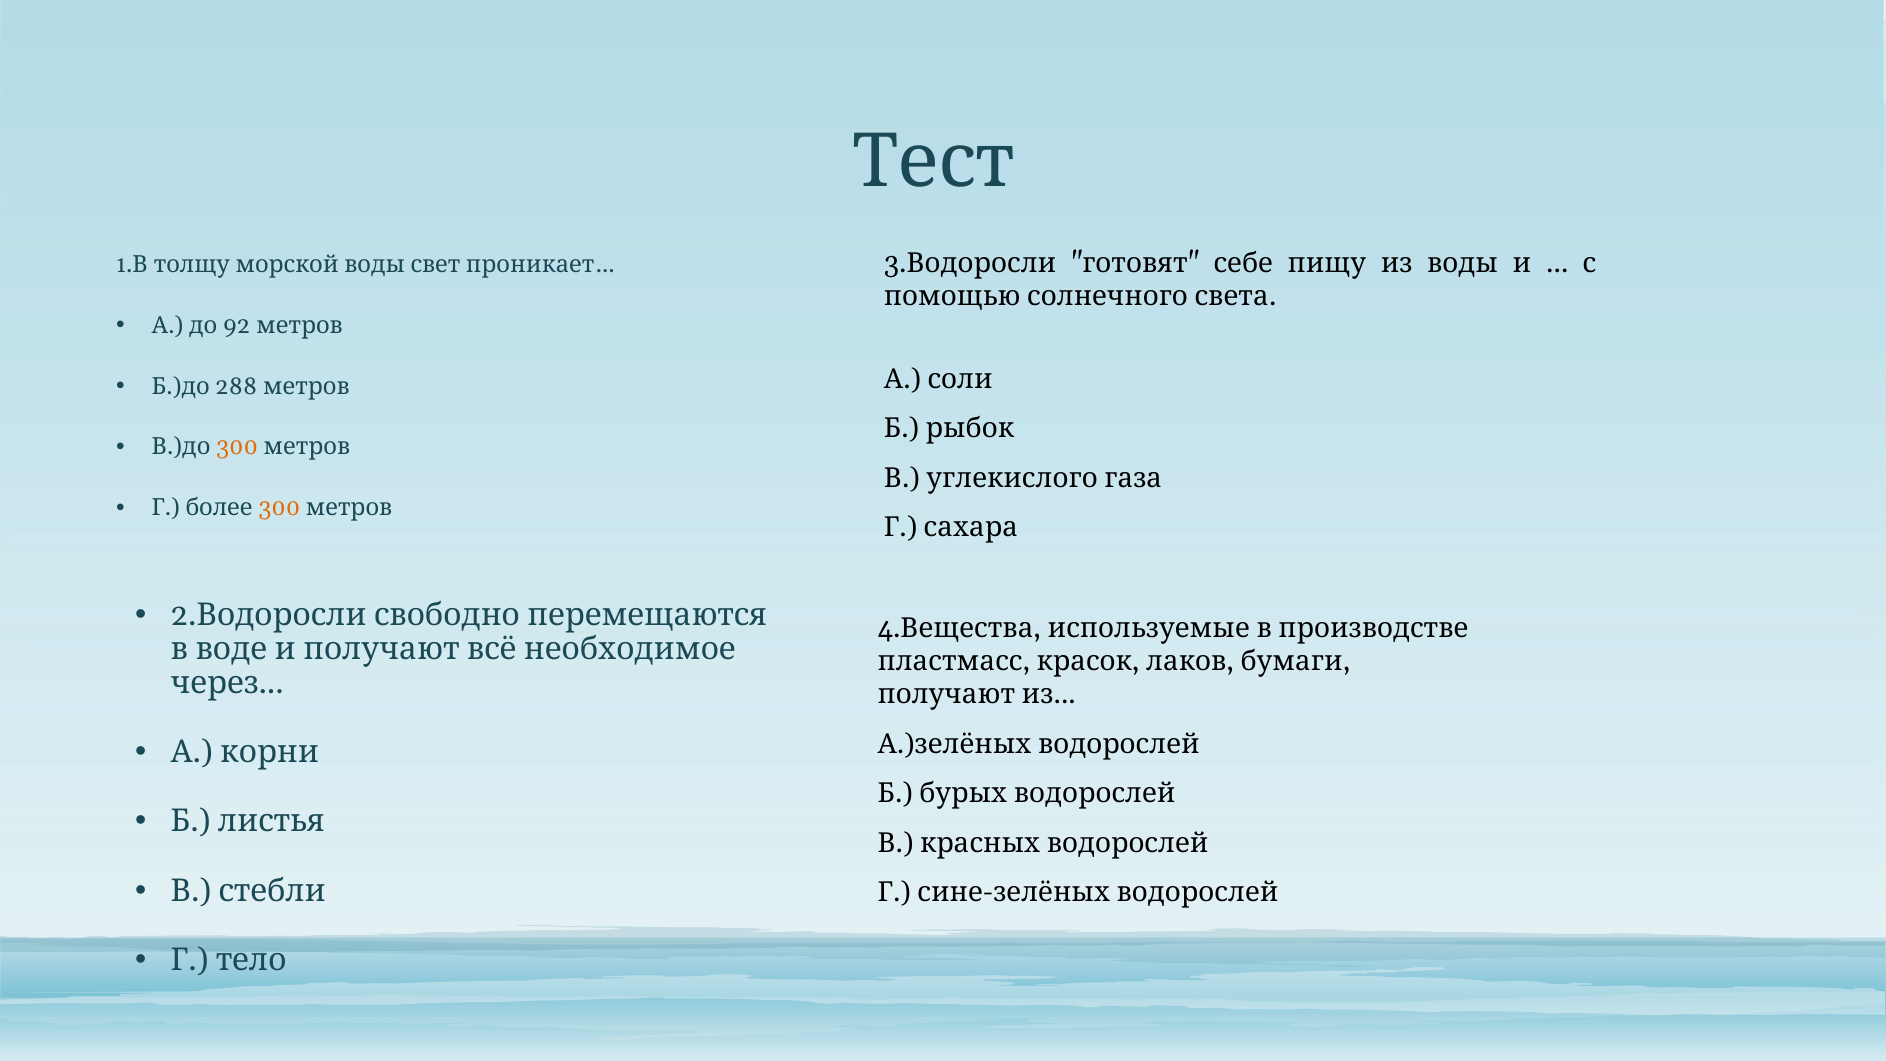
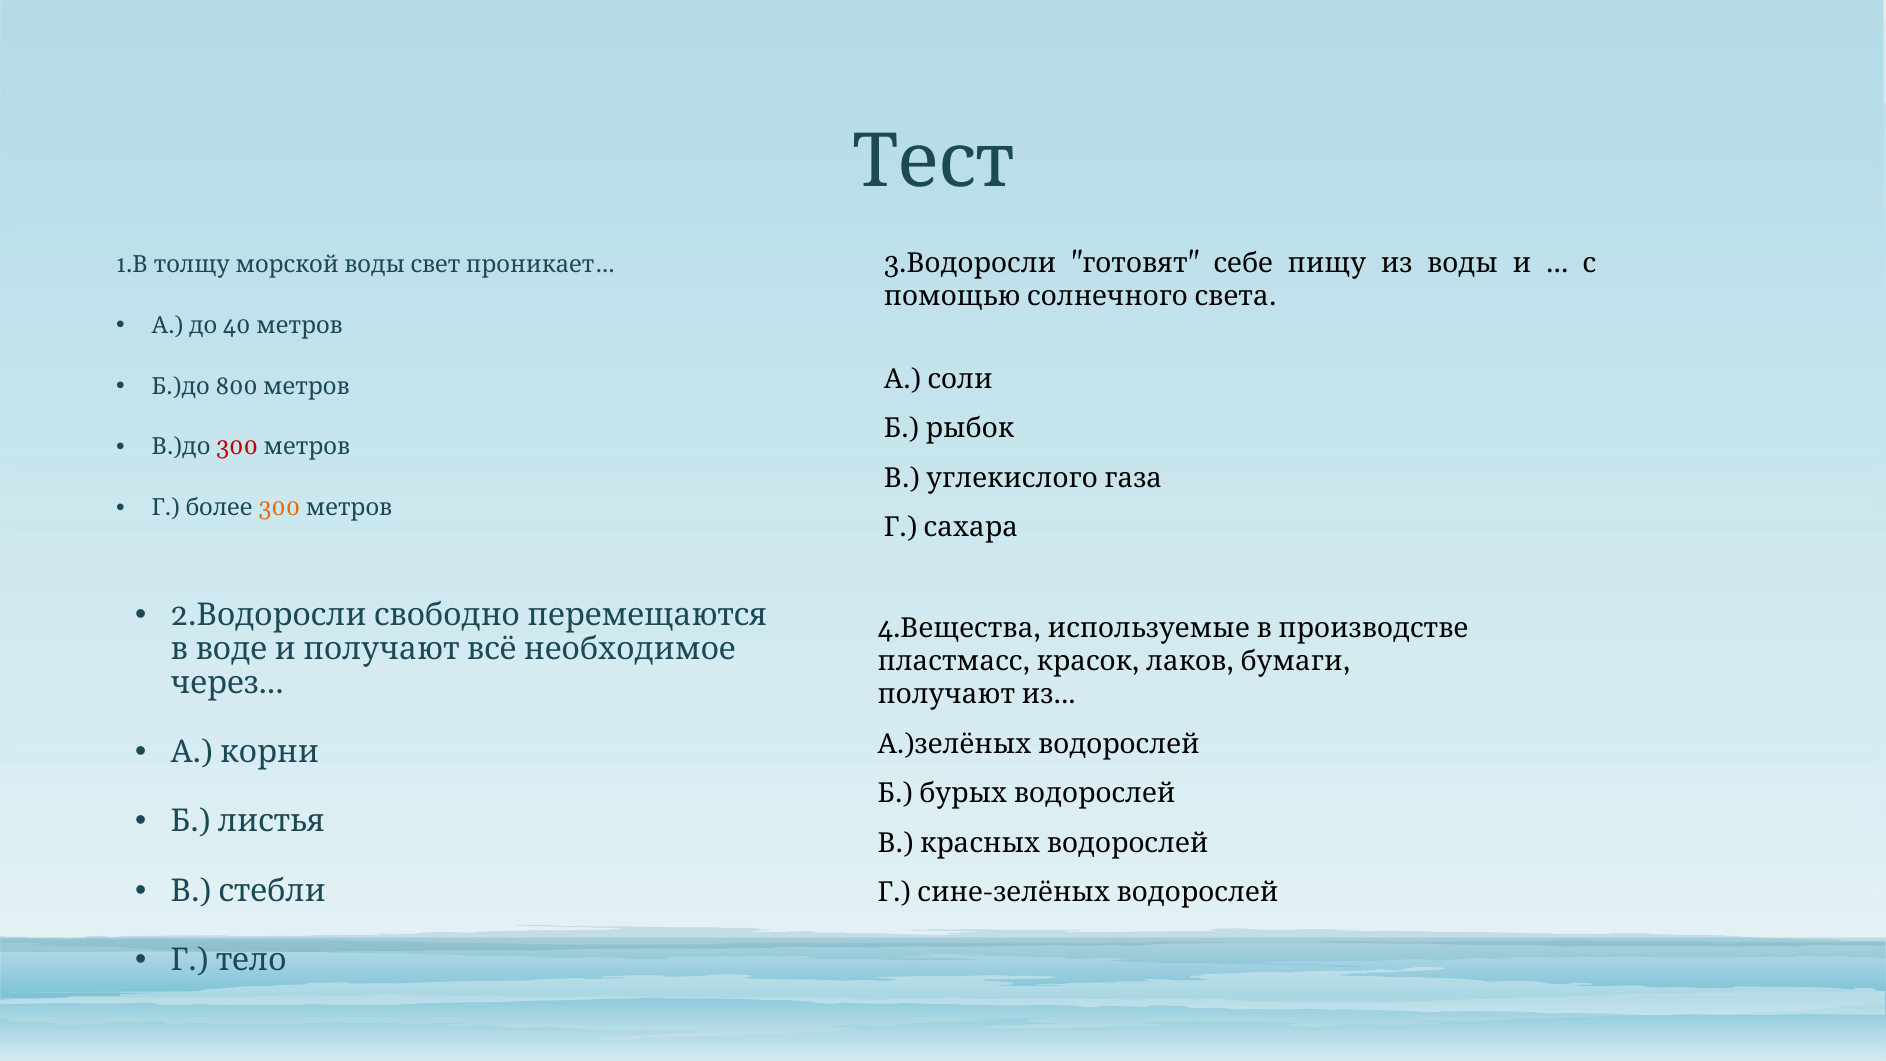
92: 92 -> 40 (237, 325)
288: 288 -> 800 (237, 386)
300 colour: orange -> red (237, 447)
